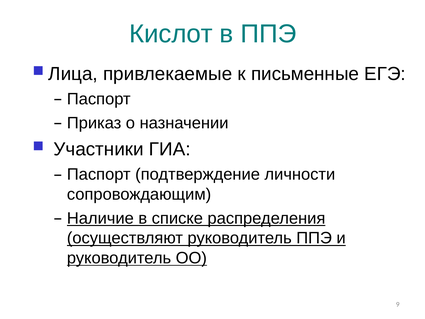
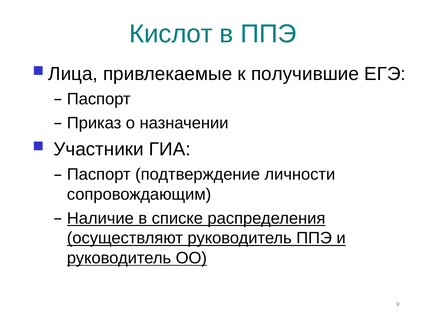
письменные: письменные -> получившие (305, 74)
